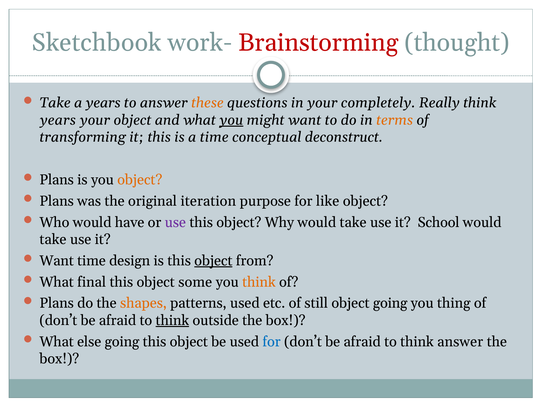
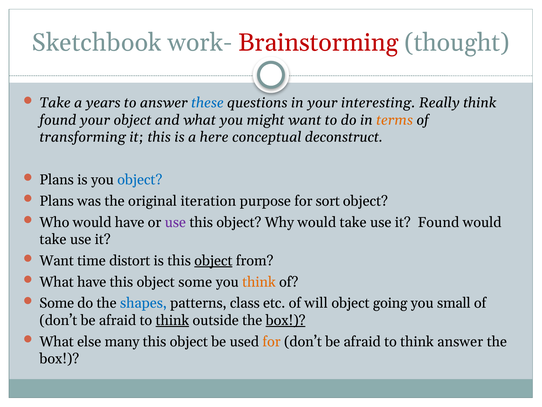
these colour: orange -> blue (207, 103)
completely: completely -> interesting (378, 103)
years: years -> found (58, 120)
you underline: present -> none (231, 120)
a time: time -> here (214, 137)
object colour: orange -> blue (140, 180)
like: like -> sort (328, 201)
it School: School -> Found (438, 222)
design: design -> distort (130, 260)
What final: final -> have (92, 282)
Plans: Plans -> Some (57, 303)
shapes colour: orange -> blue (143, 303)
patterns used: used -> class (245, 303)
still: still -> will (316, 303)
thing: thing -> small (454, 303)
box underline: none -> present (286, 320)
else going: going -> many (122, 341)
for colour: blue -> orange (272, 341)
